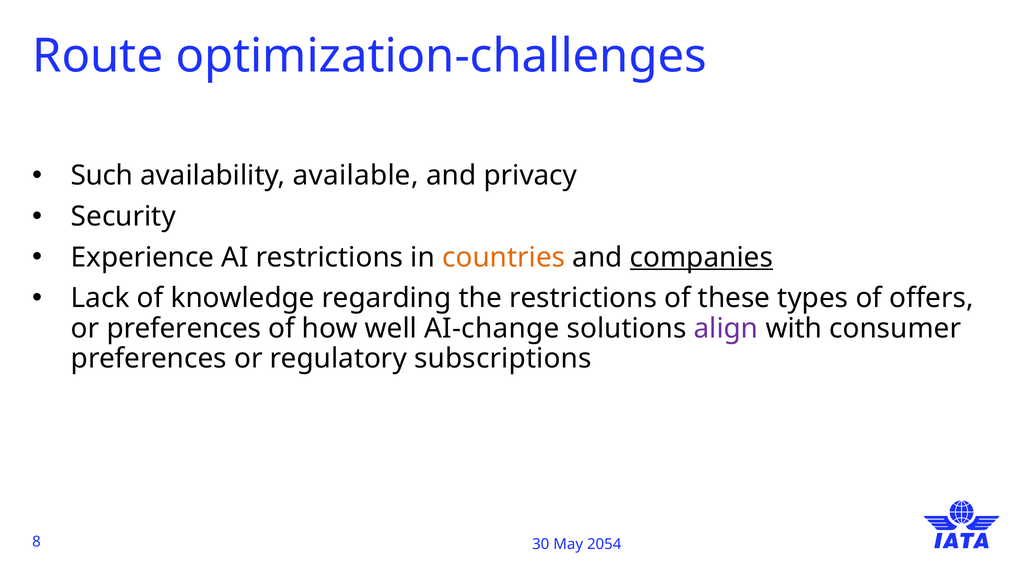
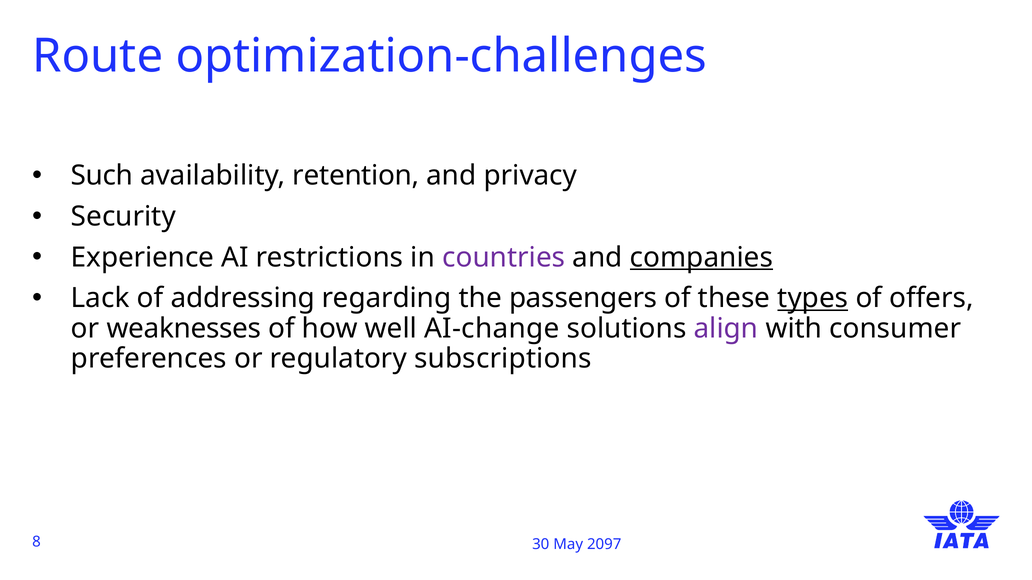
available: available -> retention (356, 176)
countries colour: orange -> purple (504, 258)
knowledge: knowledge -> addressing (243, 298)
the restrictions: restrictions -> passengers (583, 298)
types underline: none -> present (813, 298)
or preferences: preferences -> weaknesses (184, 329)
2054: 2054 -> 2097 (604, 545)
